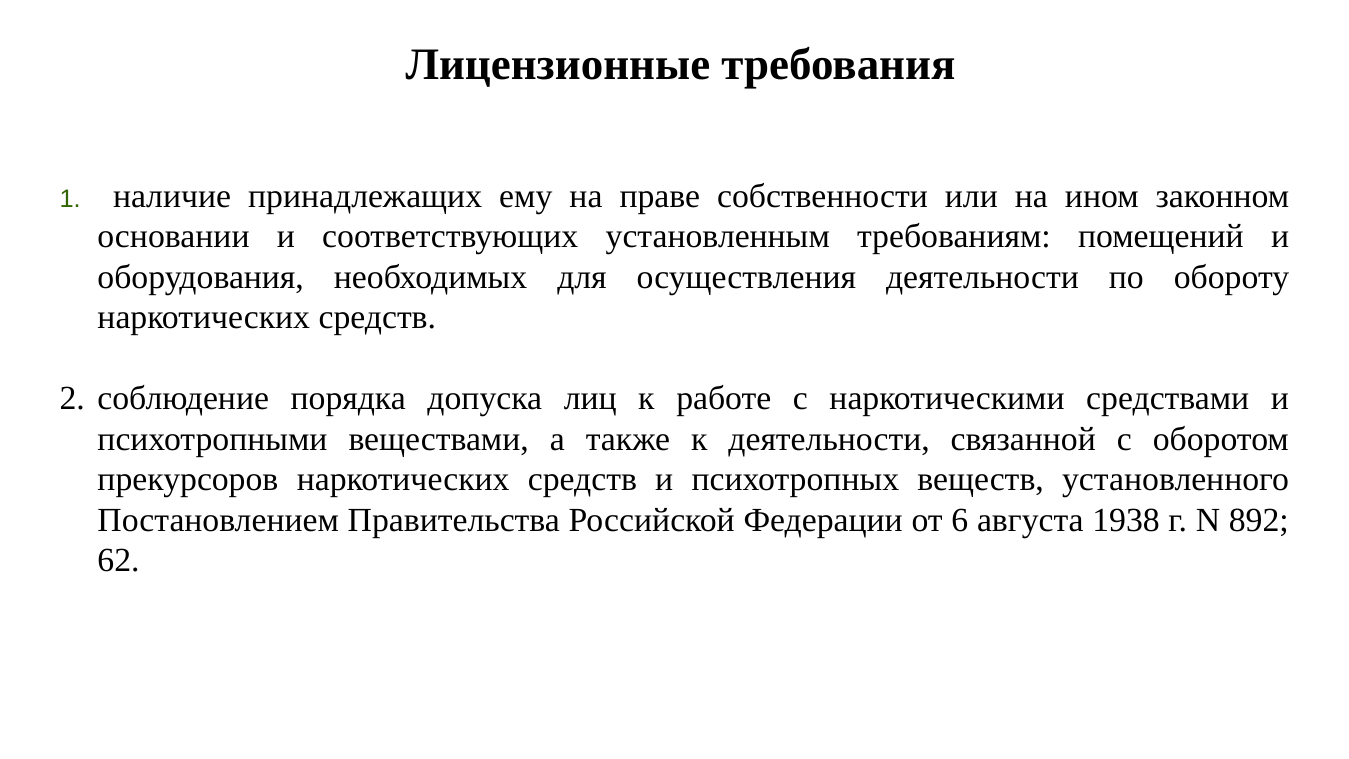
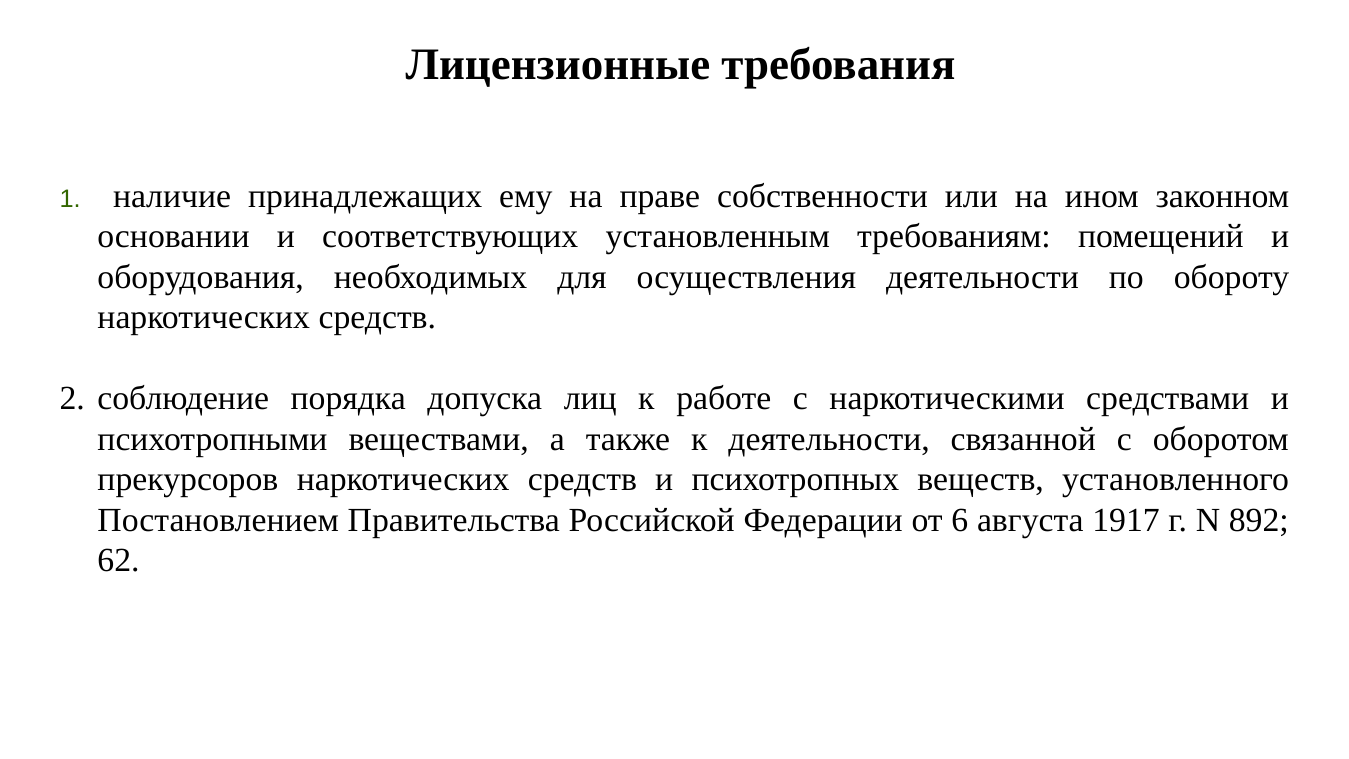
1938: 1938 -> 1917 (1126, 520)
